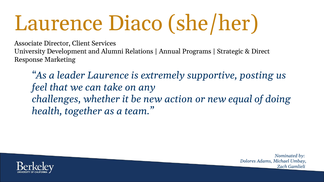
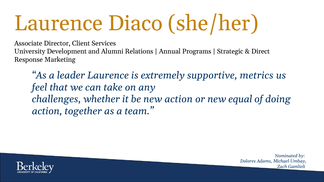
posting: posting -> metrics (257, 76)
health: health -> action (47, 111)
